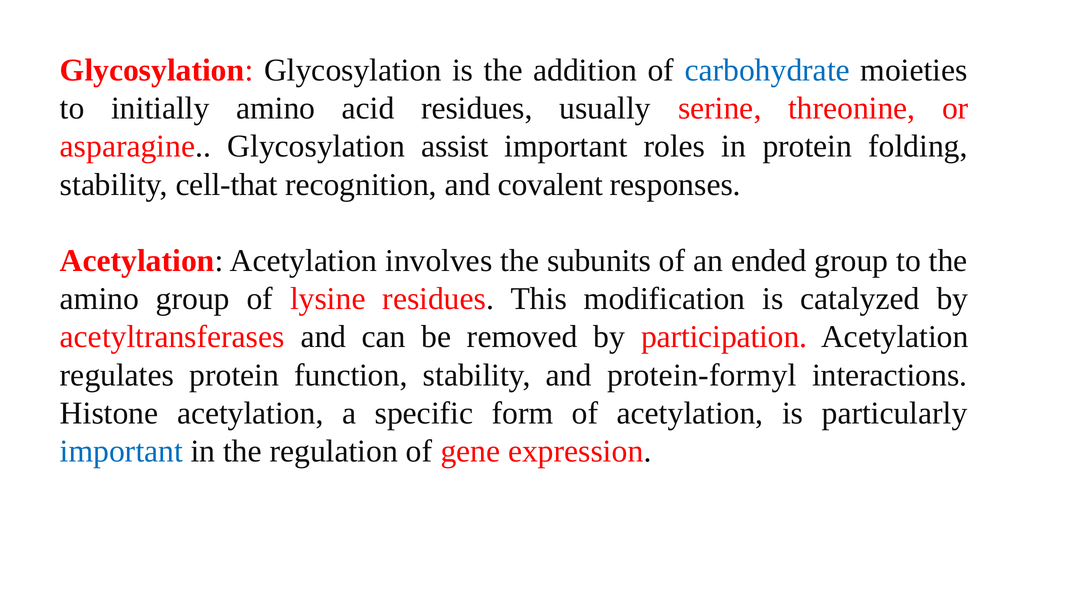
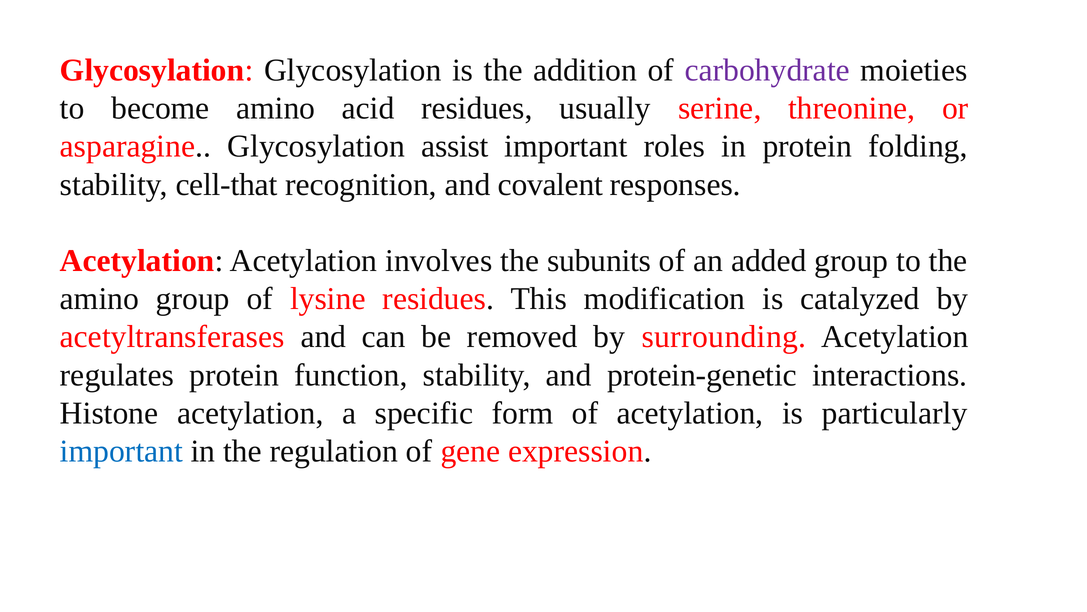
carbohydrate colour: blue -> purple (767, 70)
initially: initially -> become (160, 108)
ended: ended -> added (769, 261)
participation: participation -> surrounding (724, 337)
protein-formyl: protein-formyl -> protein-genetic (702, 375)
